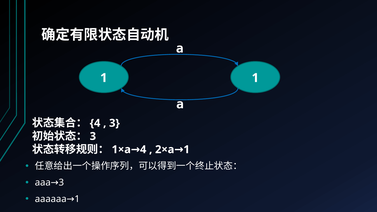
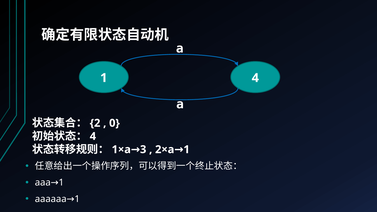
1 1: 1 -> 4 (255, 78)
4: 4 -> 2 (95, 123)
3: 3 -> 0 (114, 123)
3: 3 -> 4 (93, 136)
4: 4 -> 3 (143, 150)
3: 3 -> 1 (61, 183)
